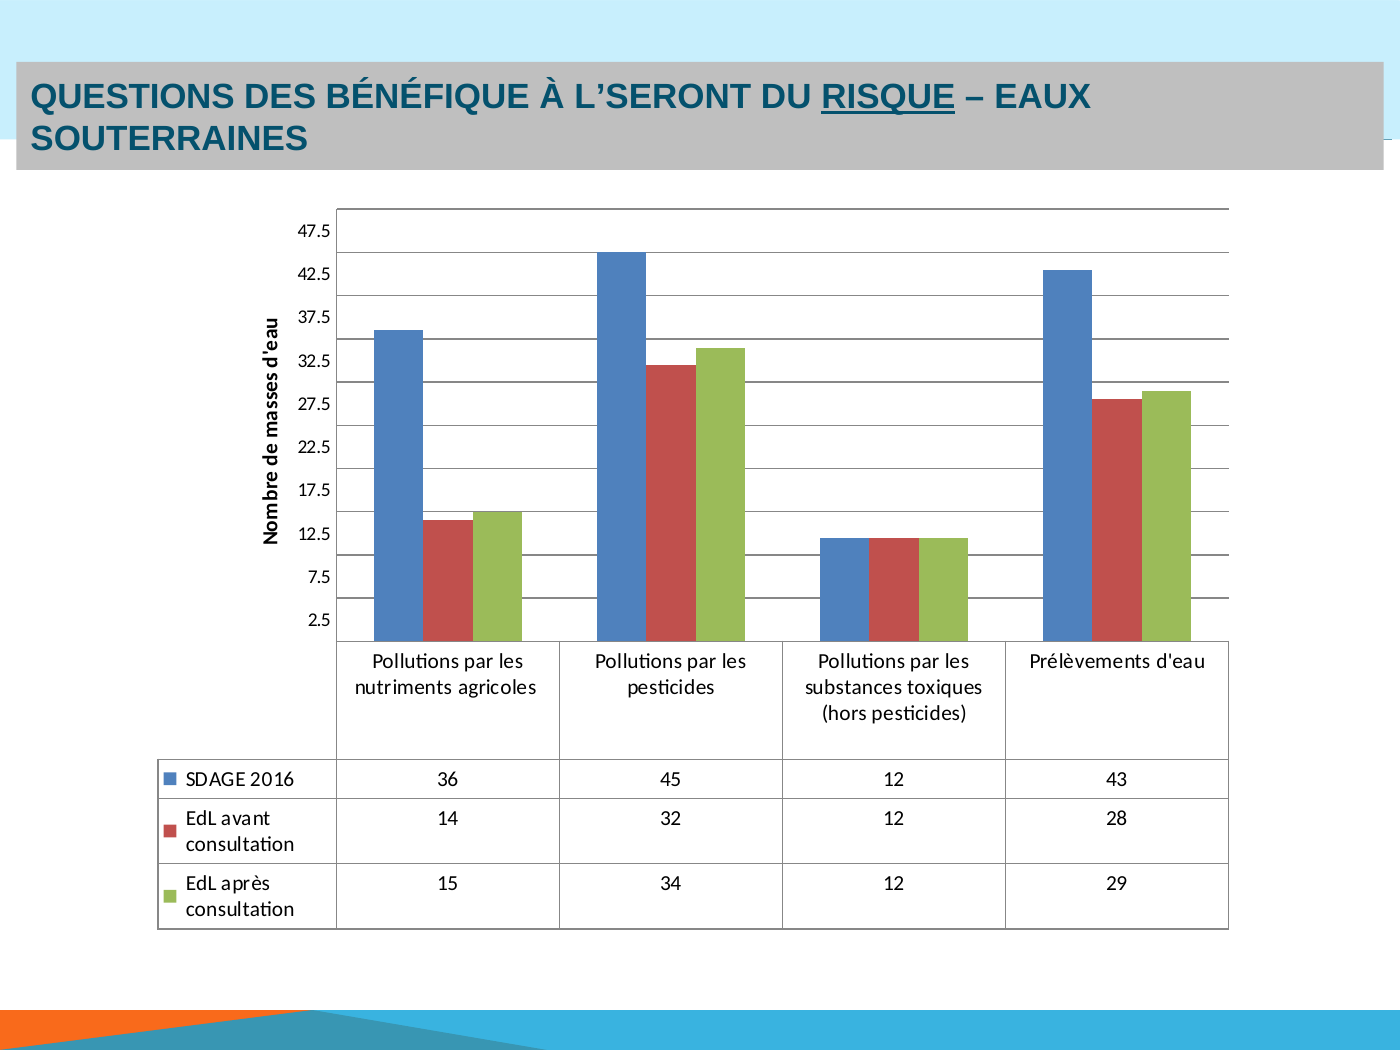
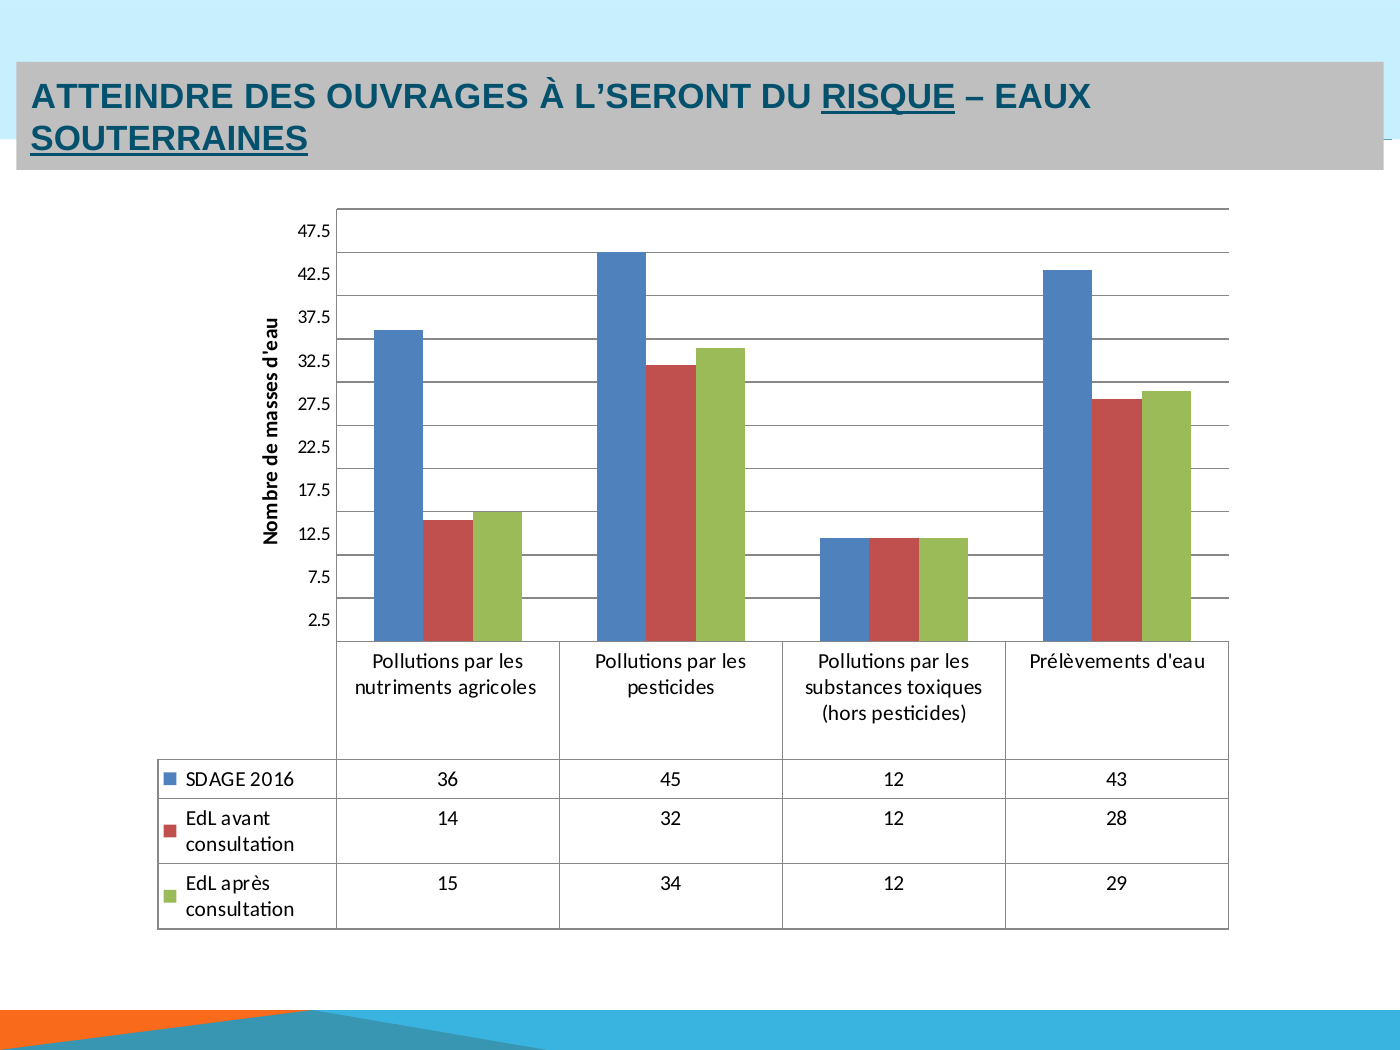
QUESTIONS: QUESTIONS -> ATTEINDRE (132, 97)
BÉNÉFIQUE: BÉNÉFIQUE -> OUVRAGES (427, 97)
SOUTERRAINES underline: none -> present (169, 139)
